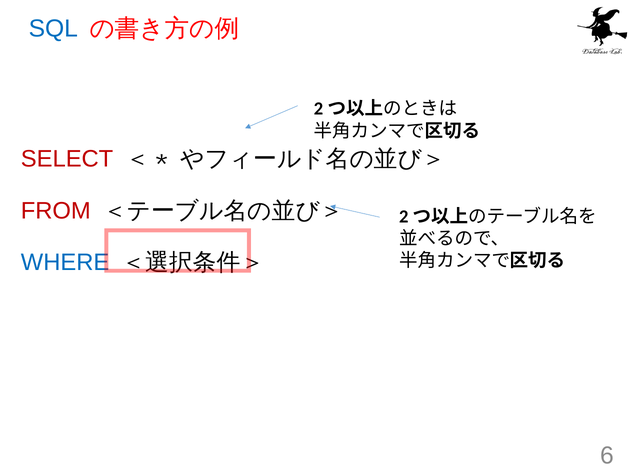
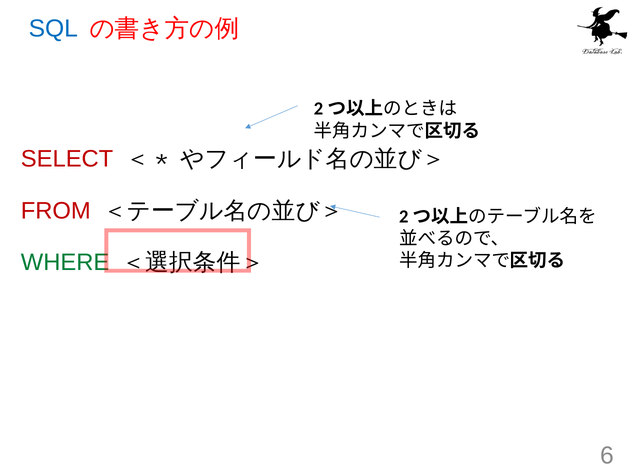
WHERE colour: blue -> green (65, 262)
